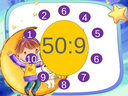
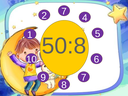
2 6: 6 -> 7 (64, 11)
50:9: 50:9 -> 50:8 (64, 46)
